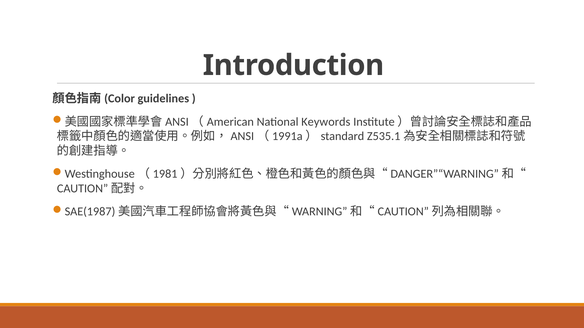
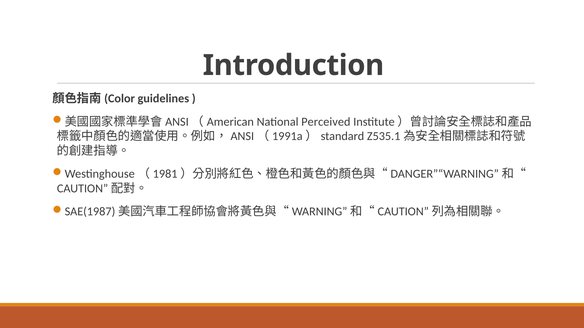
Keywords: Keywords -> Perceived (326, 122)
